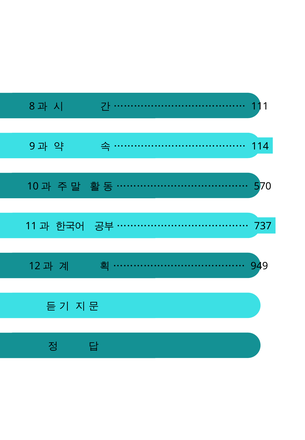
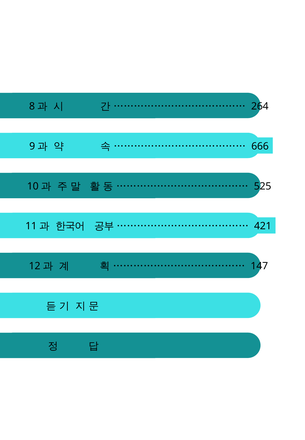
111: 111 -> 264 (260, 106)
114: 114 -> 666 (260, 146)
570: 570 -> 525 (263, 186)
737: 737 -> 421 (263, 226)
949: 949 -> 147 (259, 266)
